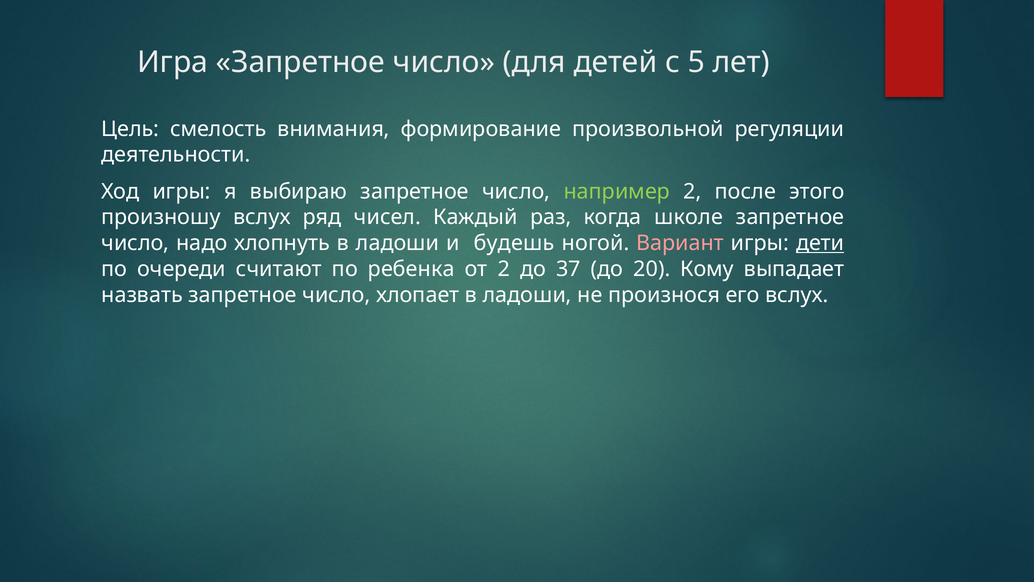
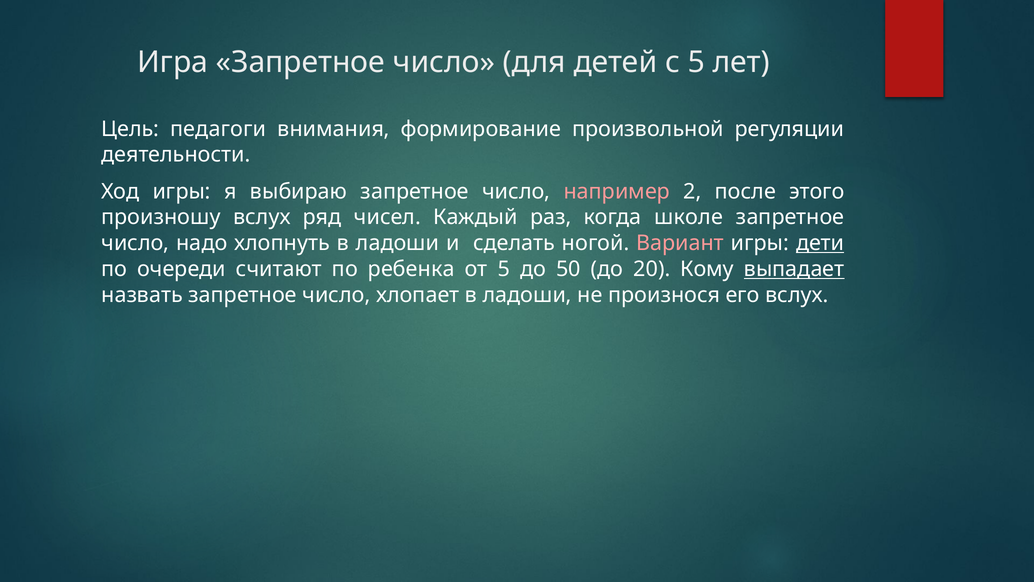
смелость: смелость -> педагоги (218, 129)
например colour: light green -> pink (617, 191)
будешь: будешь -> сделать (514, 243)
от 2: 2 -> 5 (504, 269)
37: 37 -> 50 (568, 269)
выпадает underline: none -> present (794, 269)
